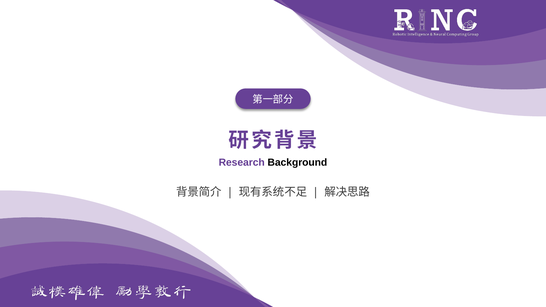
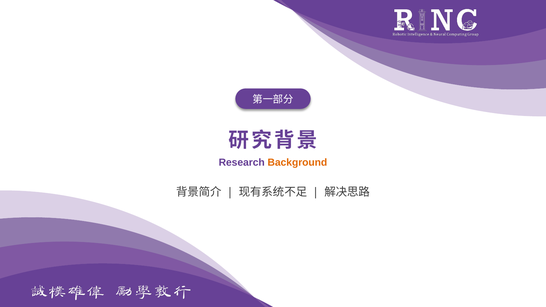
Background colour: black -> orange (297, 162)
